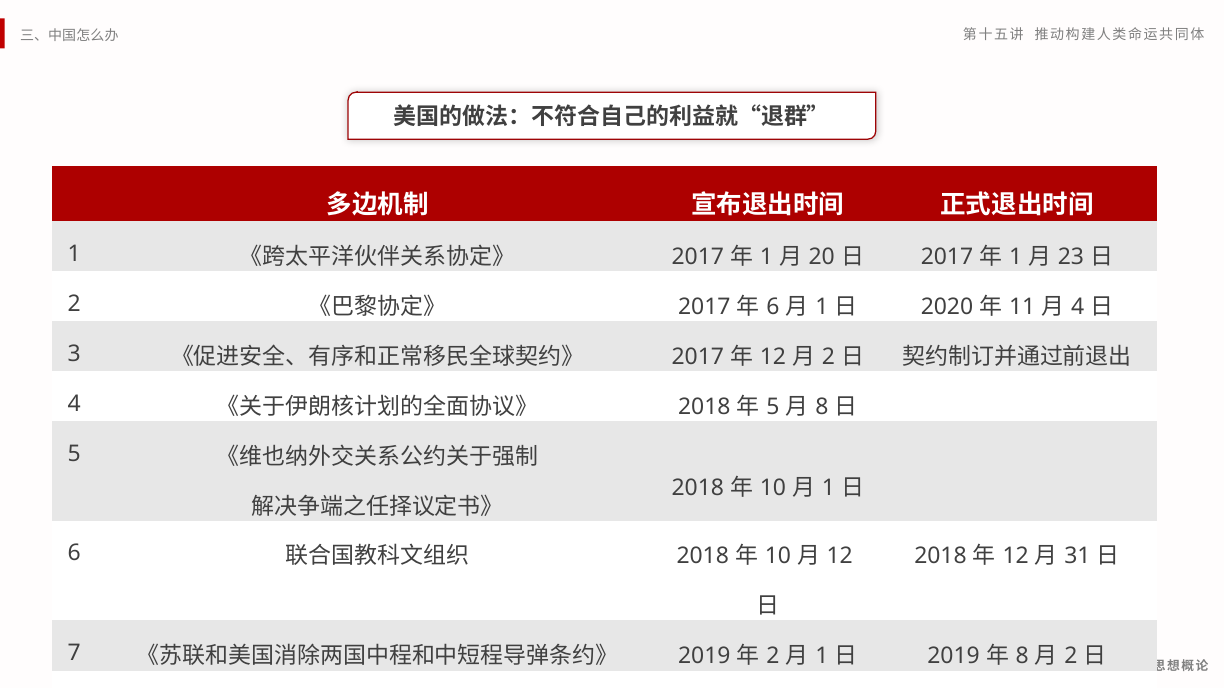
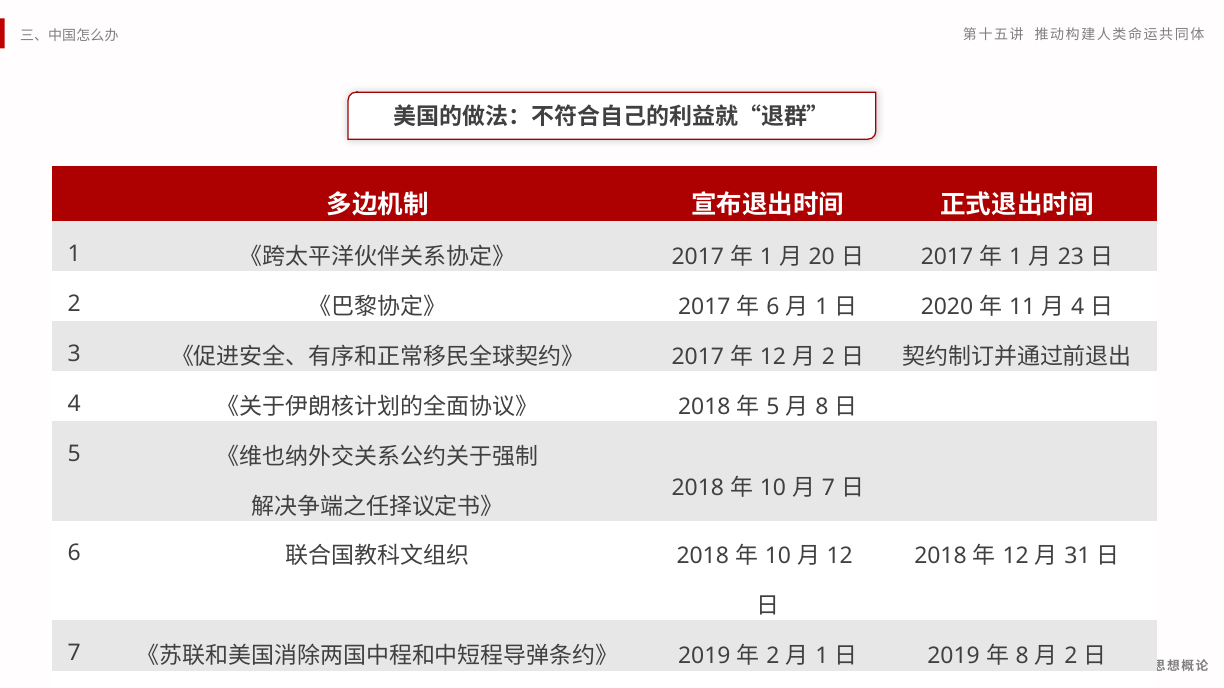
1: 1 -> 7 (828, 488)
